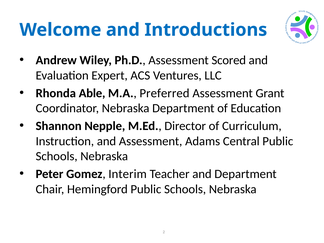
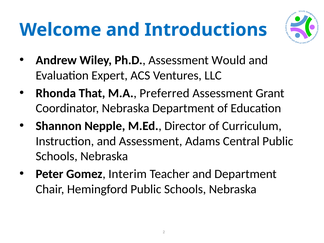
Scored: Scored -> Would (229, 60)
Able: Able -> That (92, 93)
